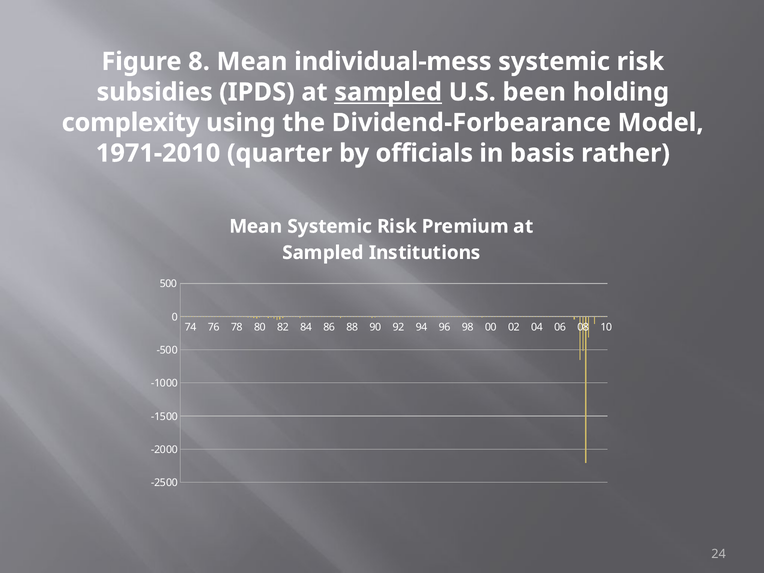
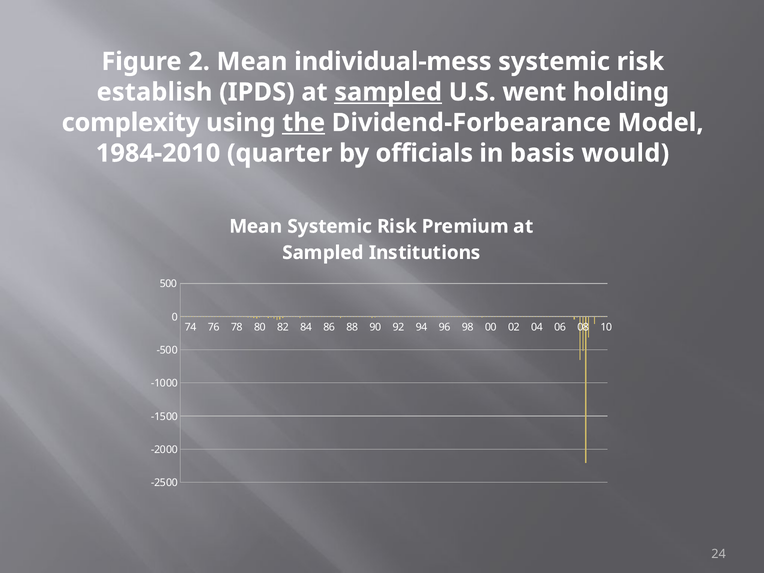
8: 8 -> 2 (199, 62)
subsidies: subsidies -> establish (154, 92)
been: been -> went (534, 92)
the underline: none -> present (304, 123)
1971-2010: 1971-2010 -> 1984-2010 (158, 153)
rather: rather -> would (625, 153)
